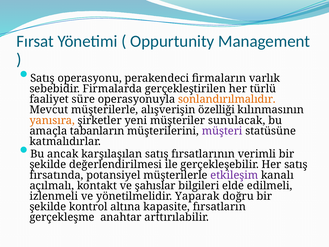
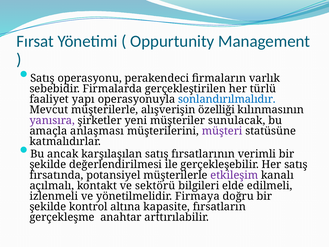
süre: süre -> yapı (83, 99)
sonlandırılmalıdır colour: orange -> blue (227, 99)
yanısıra colour: orange -> purple (52, 120)
tabanların: tabanların -> anlaşması (97, 131)
şahıslar: şahıslar -> sektörü (155, 186)
Yaparak: Yaparak -> Firmaya (197, 196)
